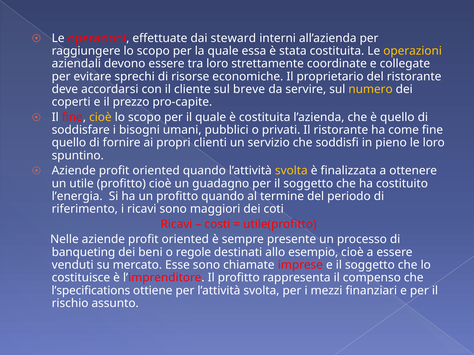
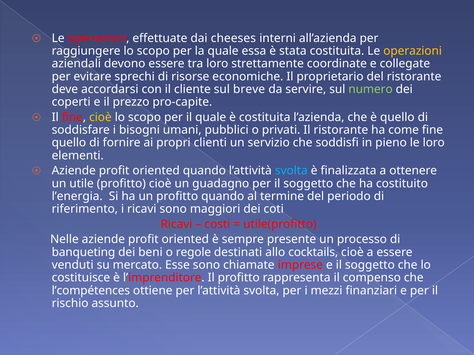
steward: steward -> cheeses (233, 38)
numero colour: yellow -> light green (371, 89)
spuntino: spuntino -> elementi (78, 156)
svolta colour: yellow -> light blue (291, 171)
esempio: esempio -> cocktails (313, 252)
l’specifications: l’specifications -> l’compétences (91, 291)
